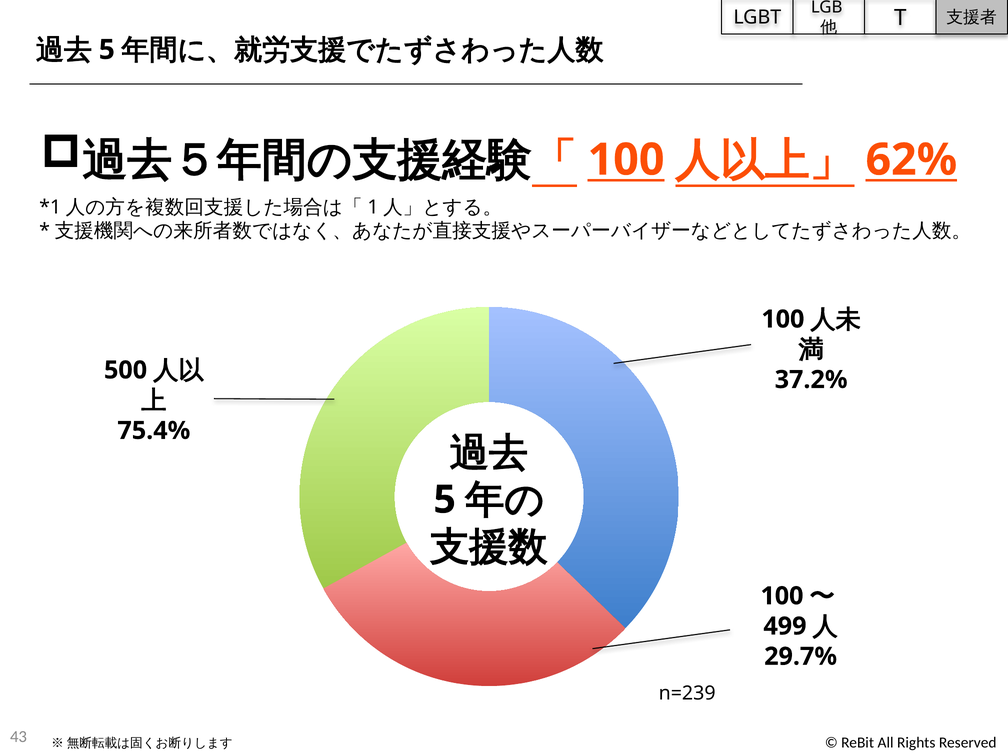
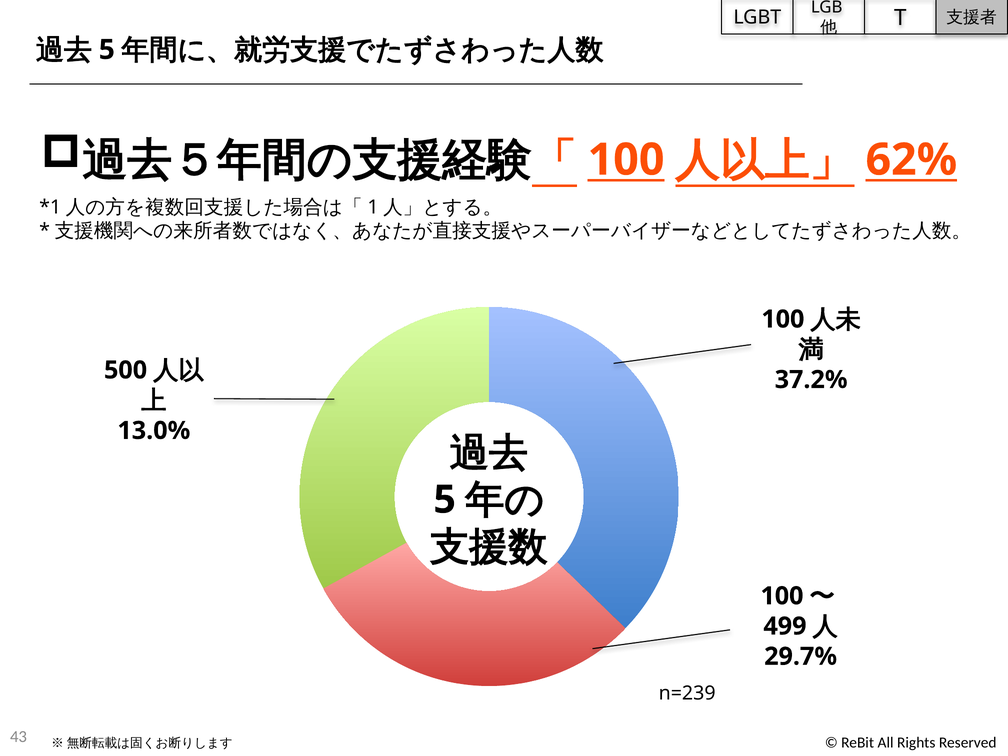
75.4%: 75.4% -> 13.0% (154, 431)
